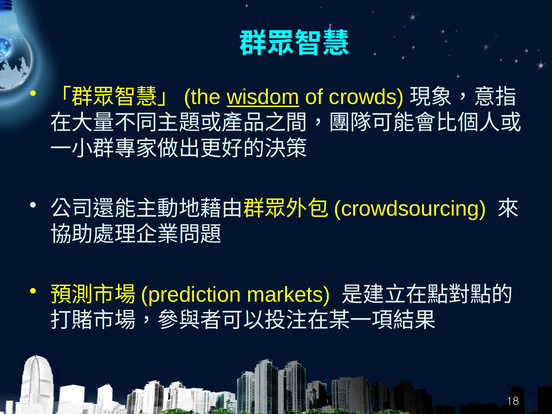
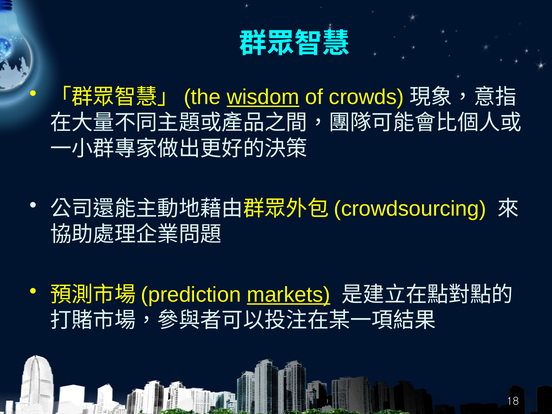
markets underline: none -> present (289, 295)
